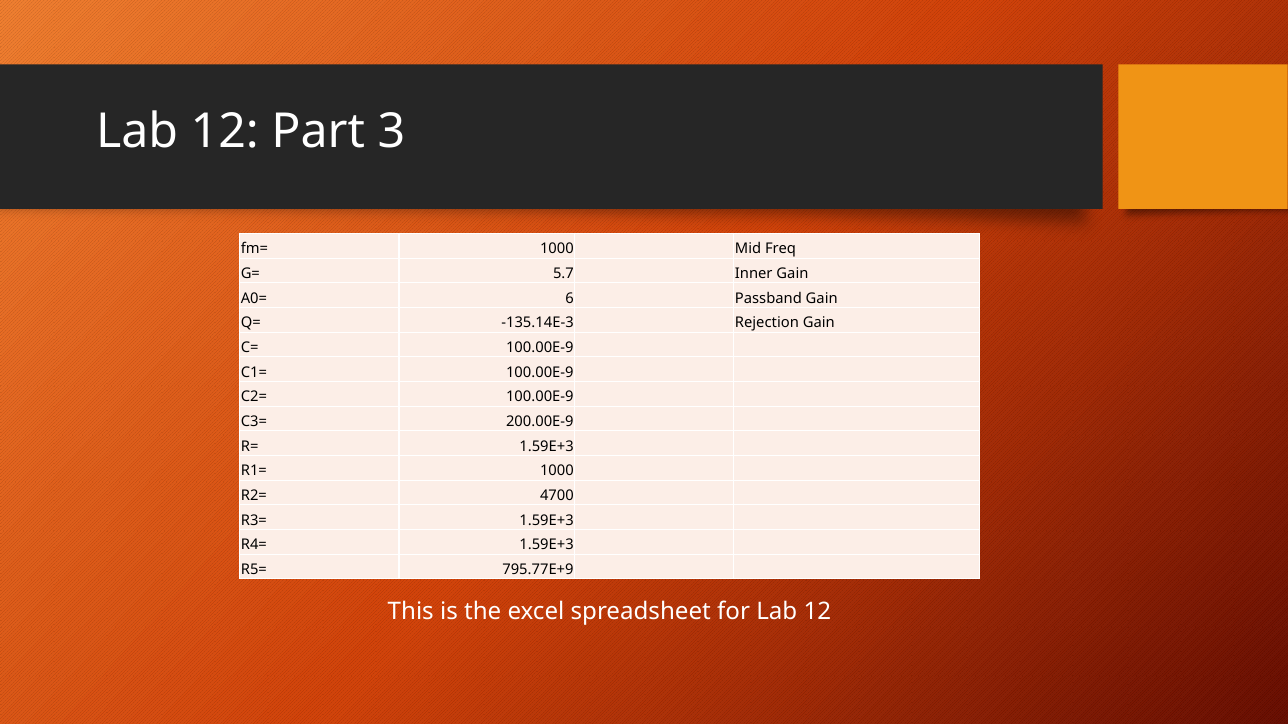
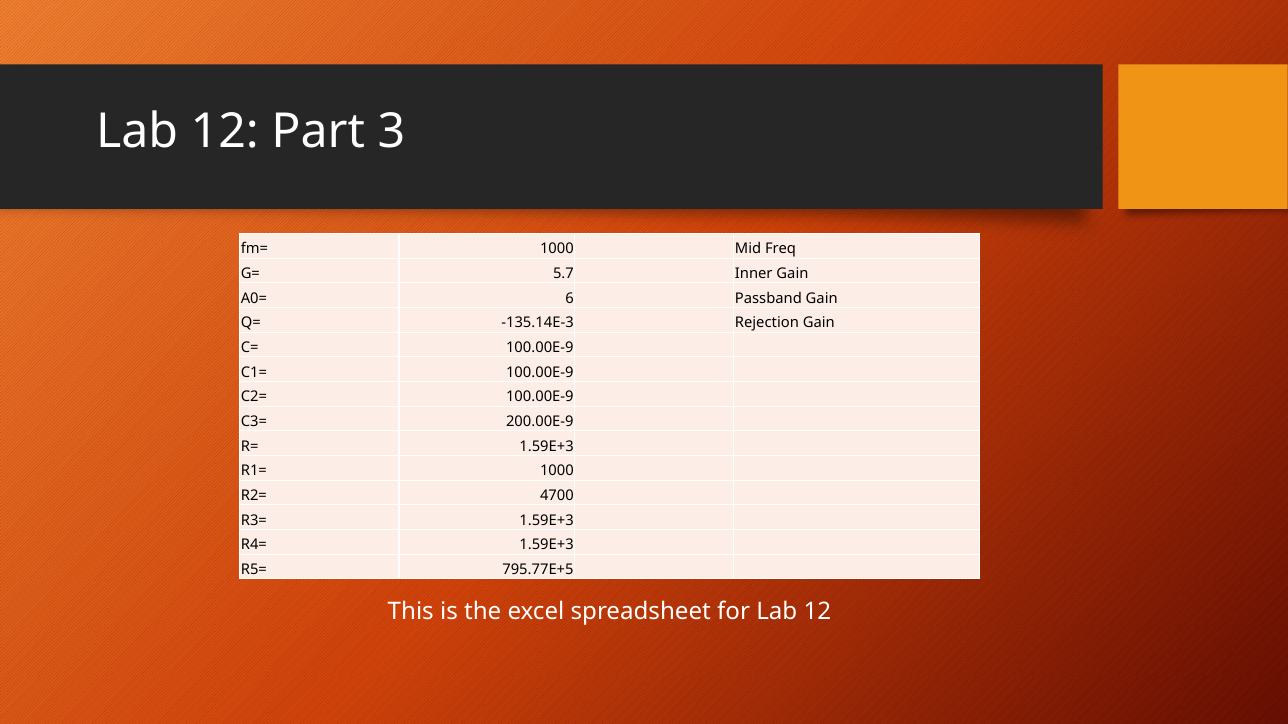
795.77E+9: 795.77E+9 -> 795.77E+5 (538, 570)
